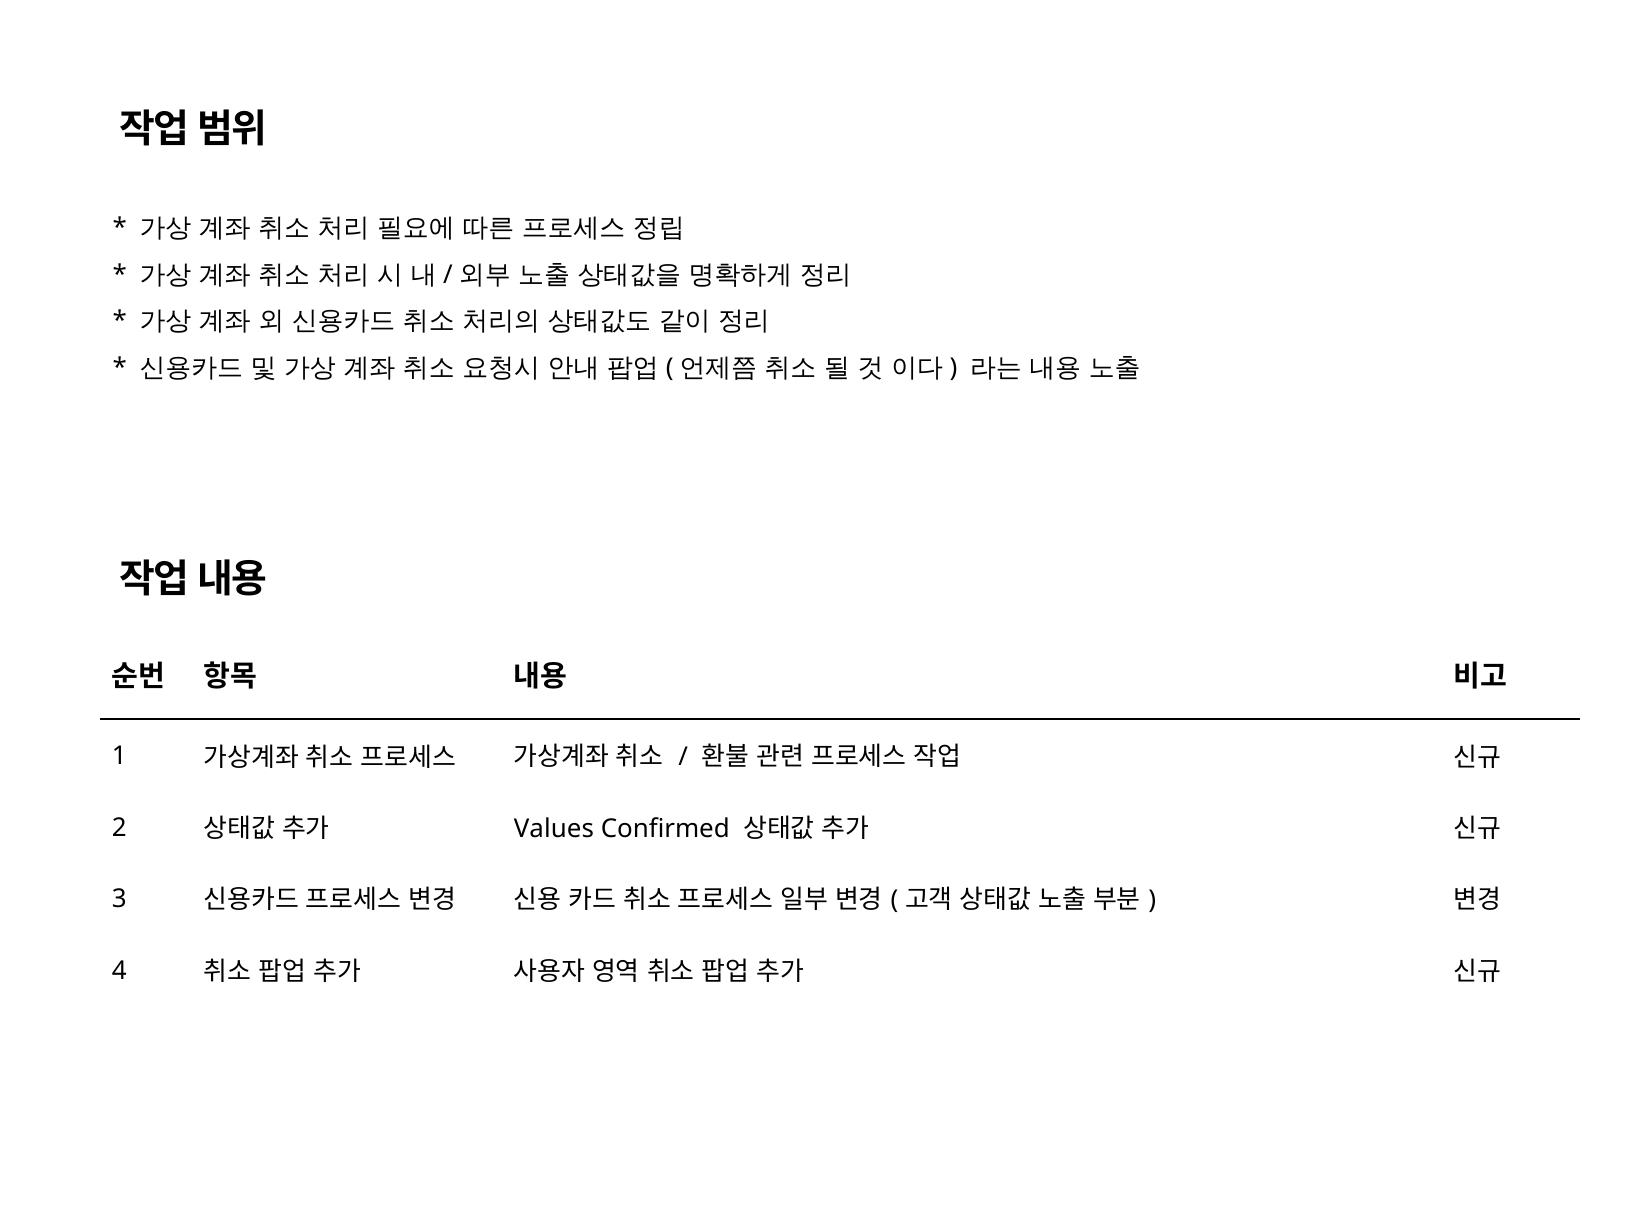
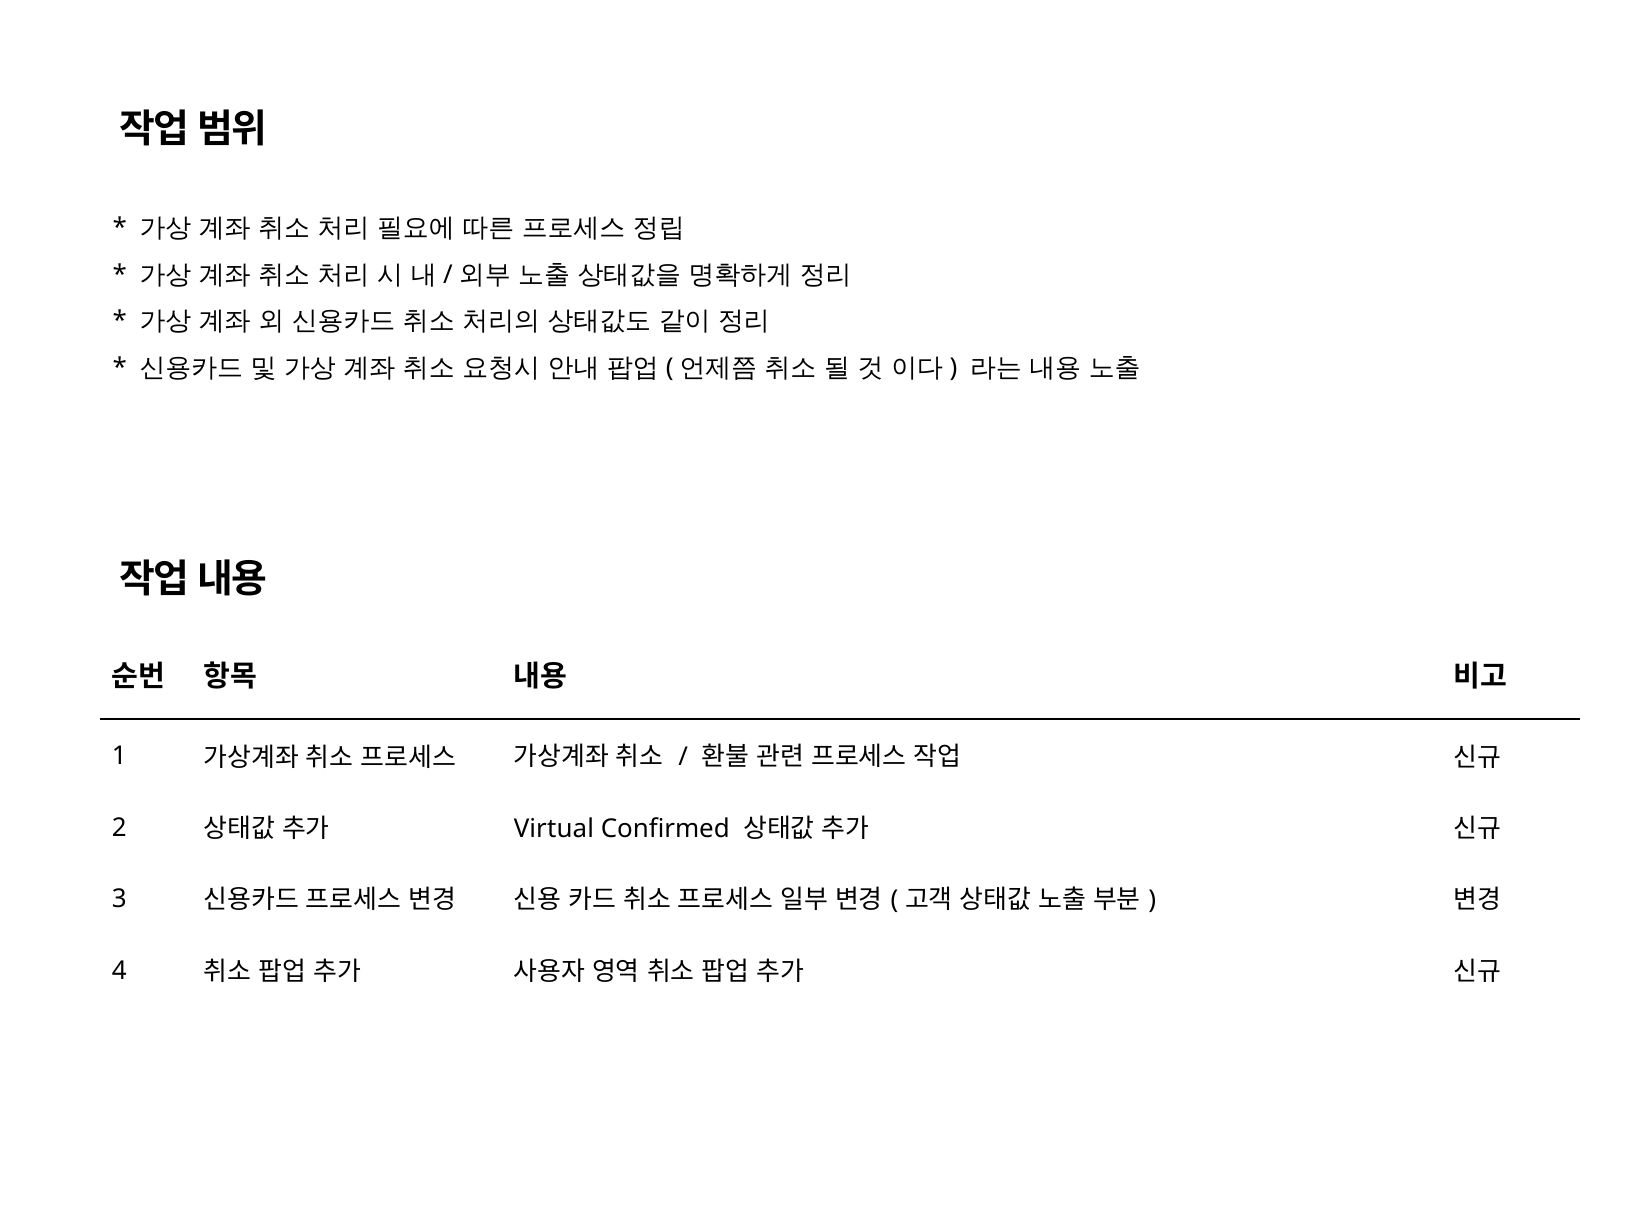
Values: Values -> Virtual (554, 829)
